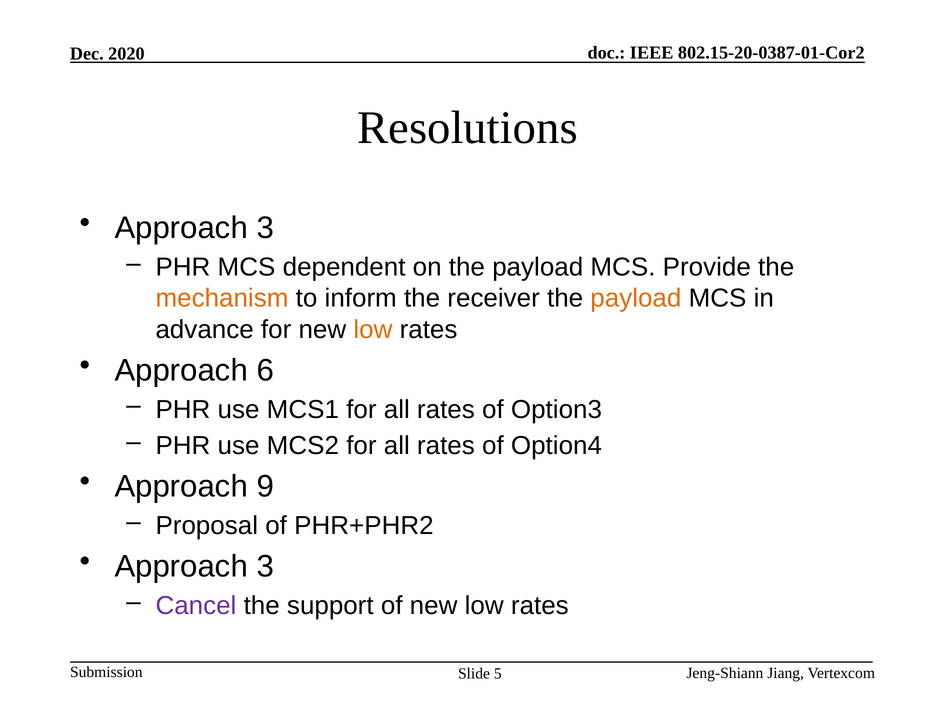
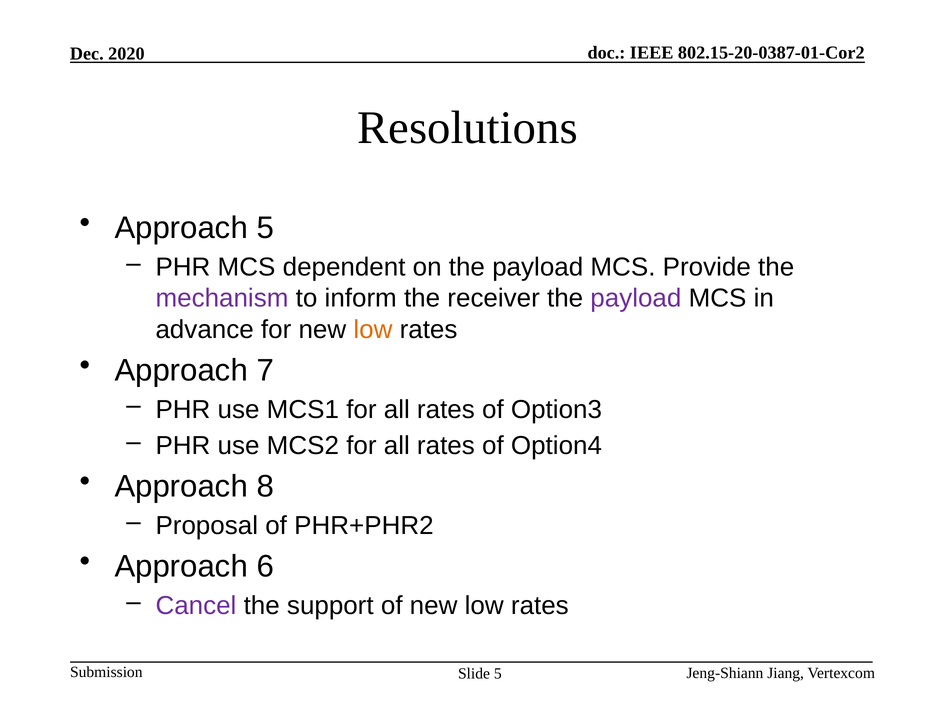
3: 3 -> 5 (265, 228)
mechanism colour: orange -> purple (222, 298)
payload colour: orange -> purple (636, 298)
6: 6 -> 7 (265, 371)
9: 9 -> 8 (265, 487)
3: 3 -> 6 (265, 567)
